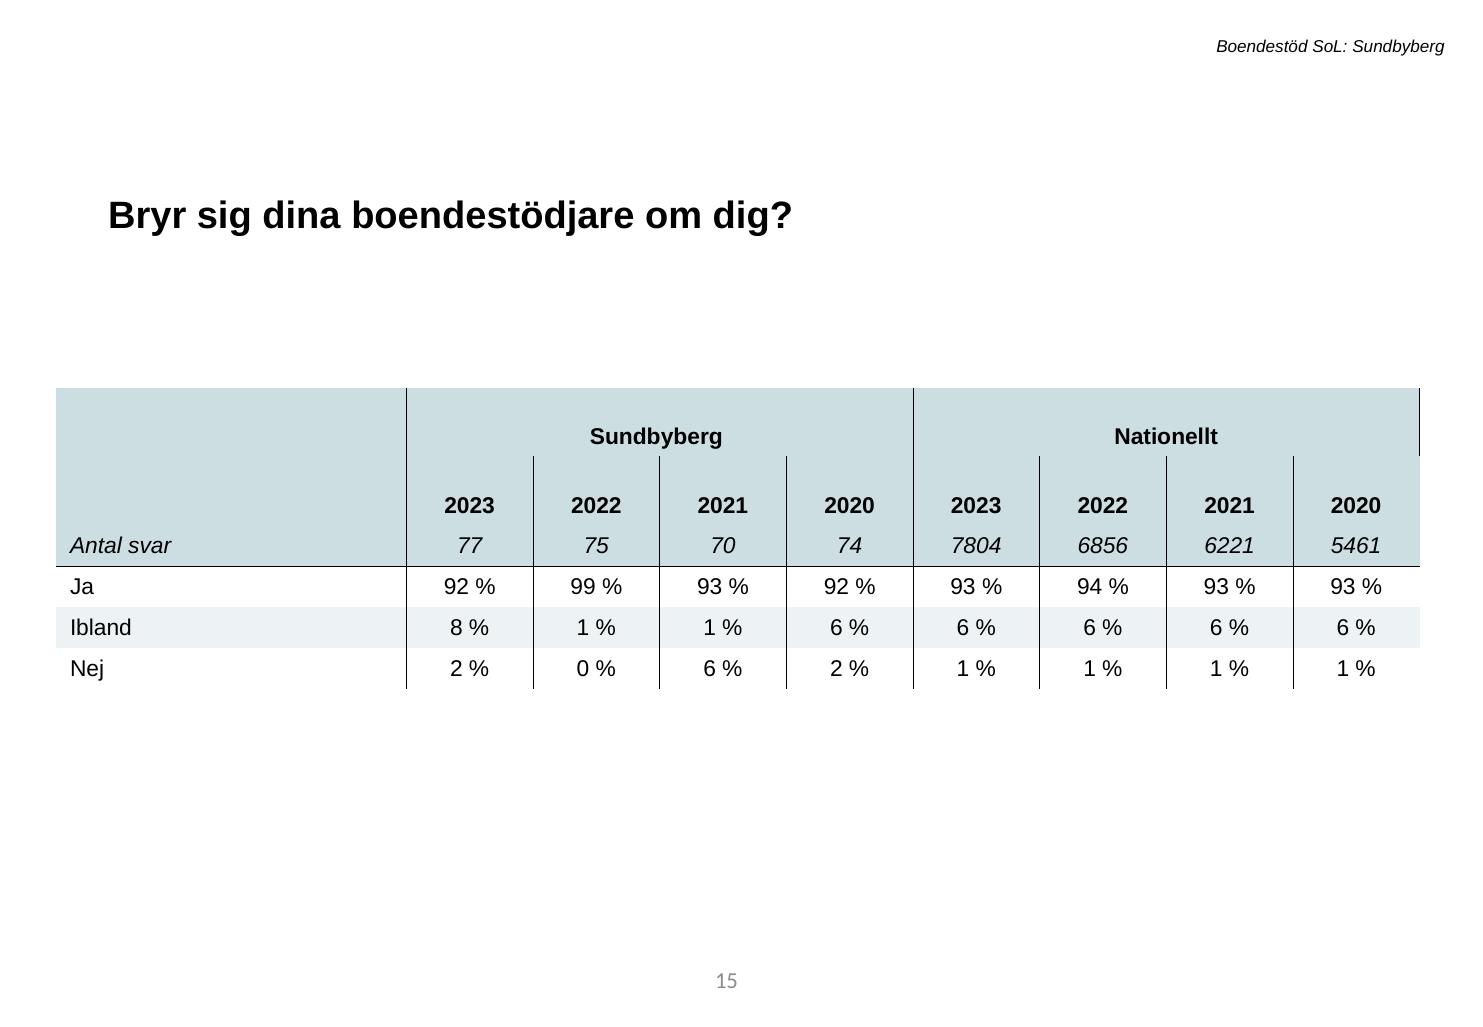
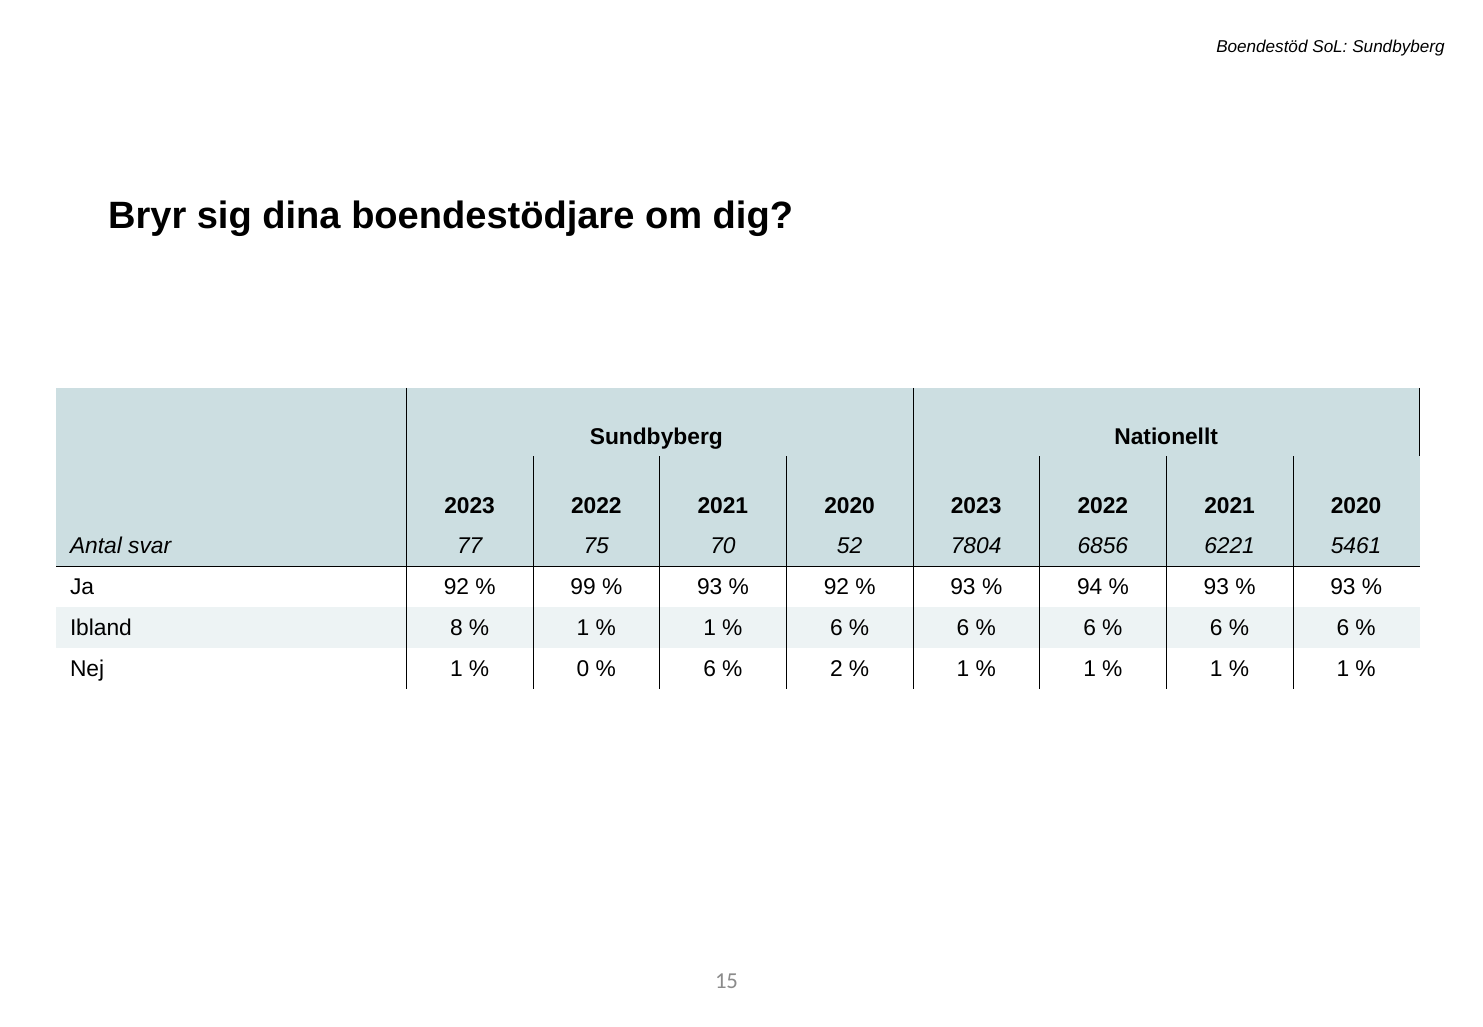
74: 74 -> 52 (850, 546)
Nej 2: 2 -> 1 (456, 669)
